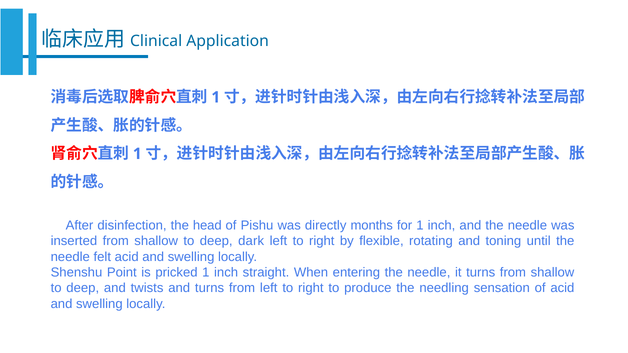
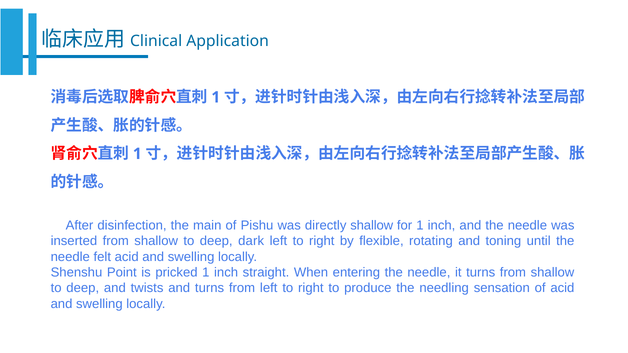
head: head -> main (207, 226)
directly months: months -> shallow (372, 226)
